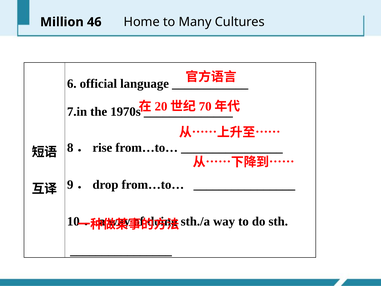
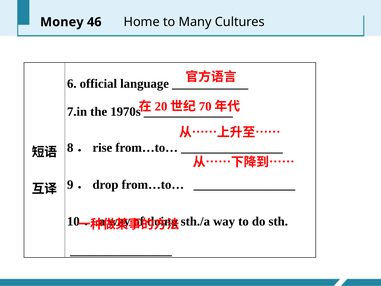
Million: Million -> Money (62, 22)
